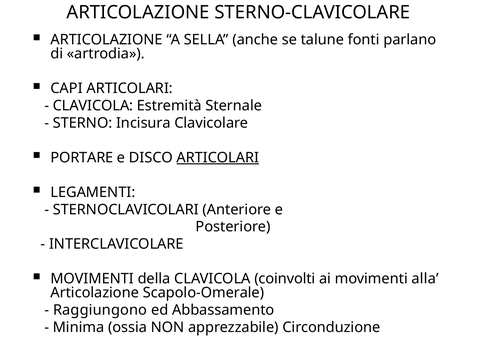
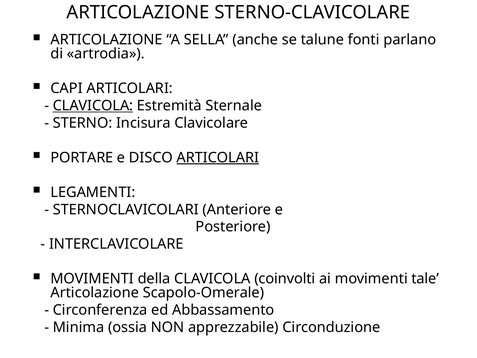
CLAVICOLA underline: none -> present (93, 106)
alla: alla -> tale (425, 279)
Raggiungono: Raggiungono -> Circonferenza (100, 310)
